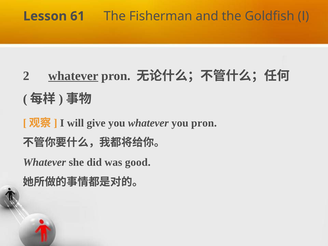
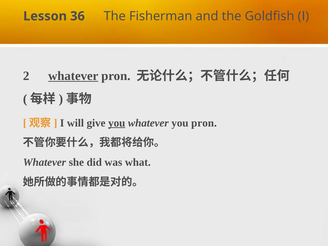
61: 61 -> 36 (77, 16)
you underline: none -> present (117, 123)
good: good -> what (138, 162)
